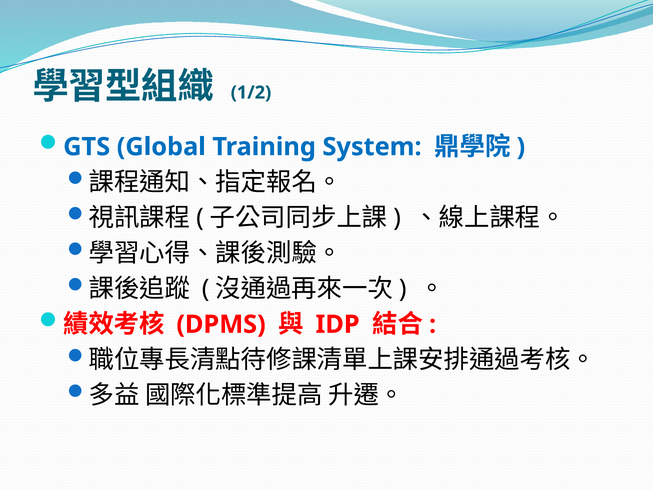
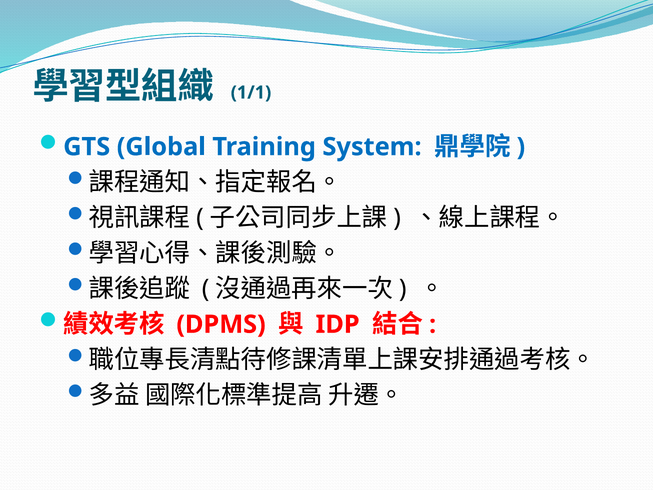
1/2: 1/2 -> 1/1 (251, 93)
